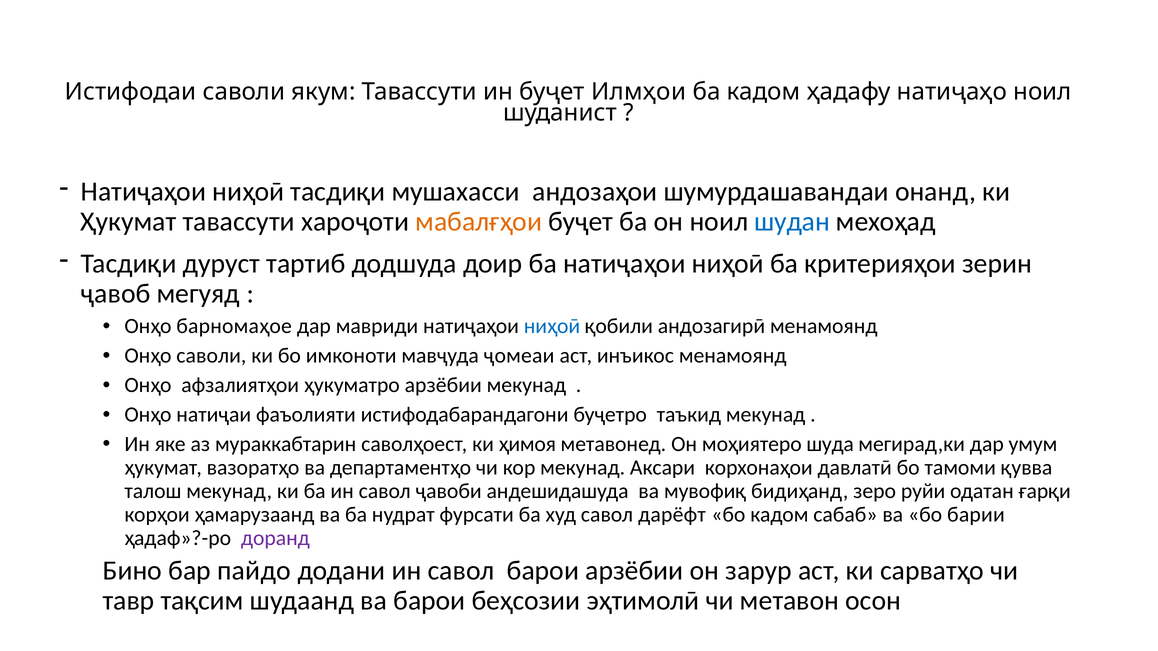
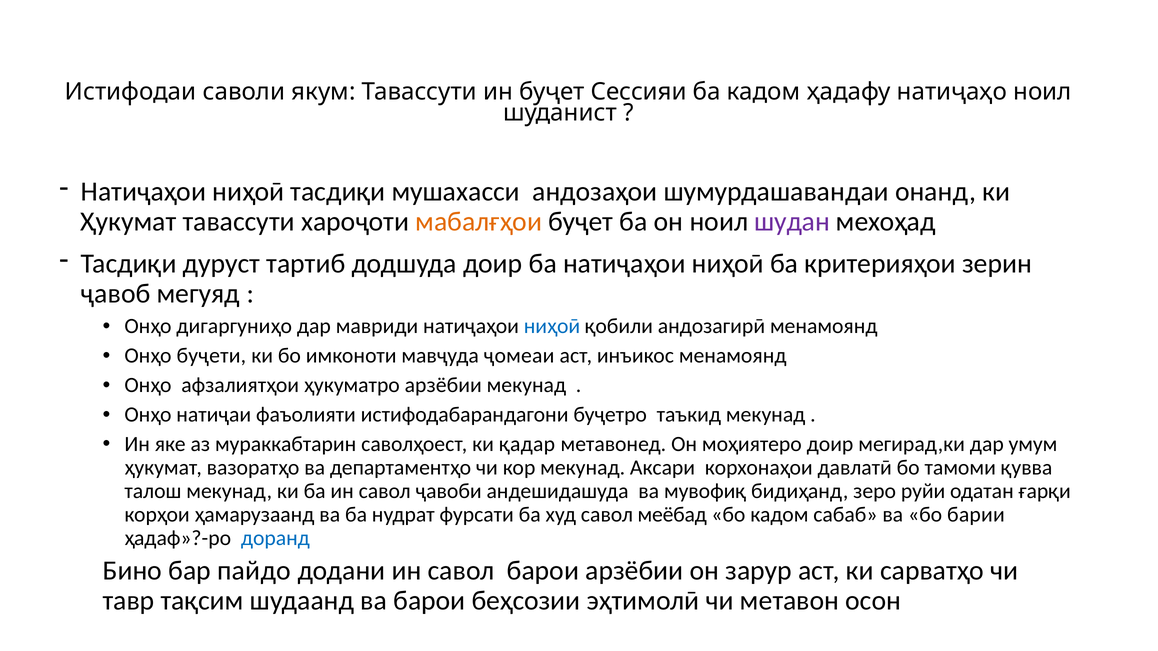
Илмҳои: Илмҳои -> Сессияи (639, 92)
шудан colour: blue -> purple (792, 222)
барномаҳое: барномаҳое -> дигаргуниҳо (234, 326)
Онҳо саволи: саволи -> буҷети (211, 356)
ҳимоя: ҳимоя -> қадар (527, 444)
моҳиятеро шуда: шуда -> доир (830, 444)
дарёфт: дарёфт -> меёбад (672, 515)
доранд colour: purple -> blue (275, 538)
